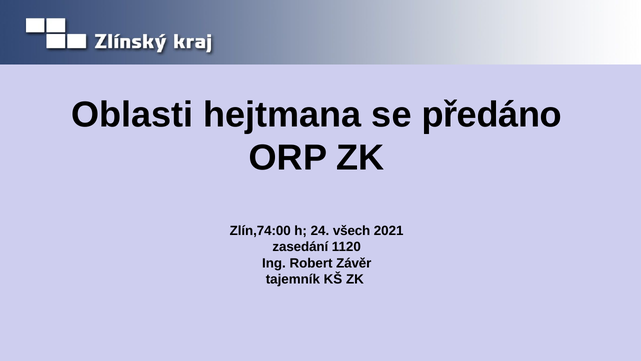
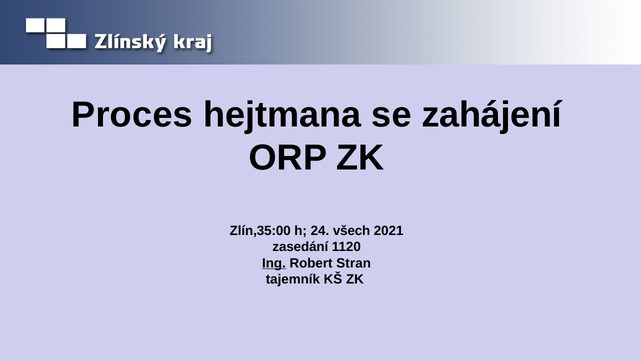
Oblasti: Oblasti -> Proces (132, 114)
předáno: předáno -> zahájení (492, 114)
Zlín,74:00: Zlín,74:00 -> Zlín,35:00 (260, 231)
Ing underline: none -> present (274, 263)
Závěr: Závěr -> Stran (354, 263)
